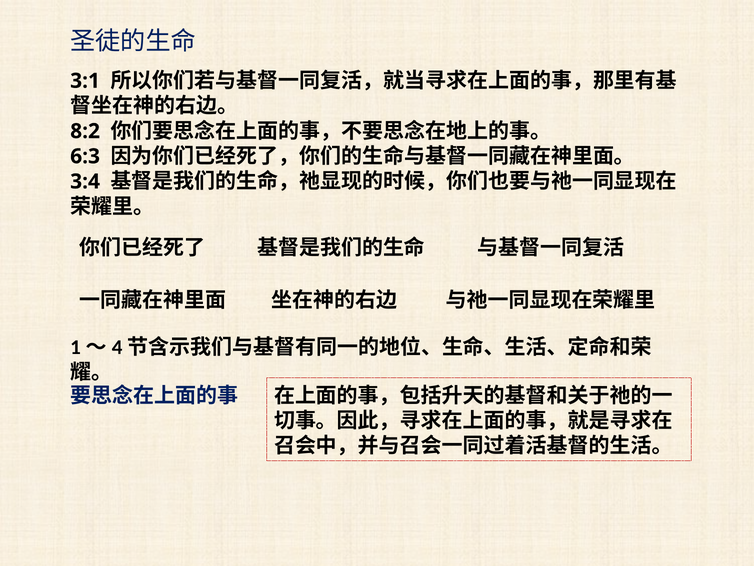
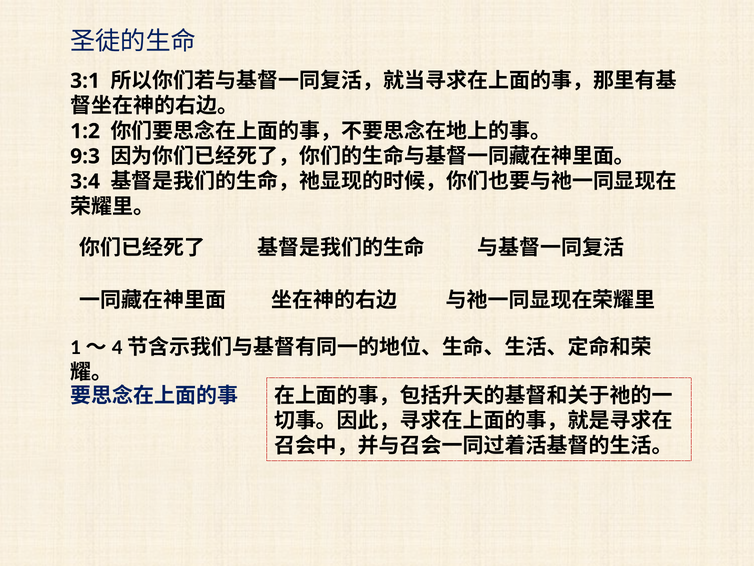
8:2: 8:2 -> 1:2 (85, 131)
6:3: 6:3 -> 9:3 (85, 156)
